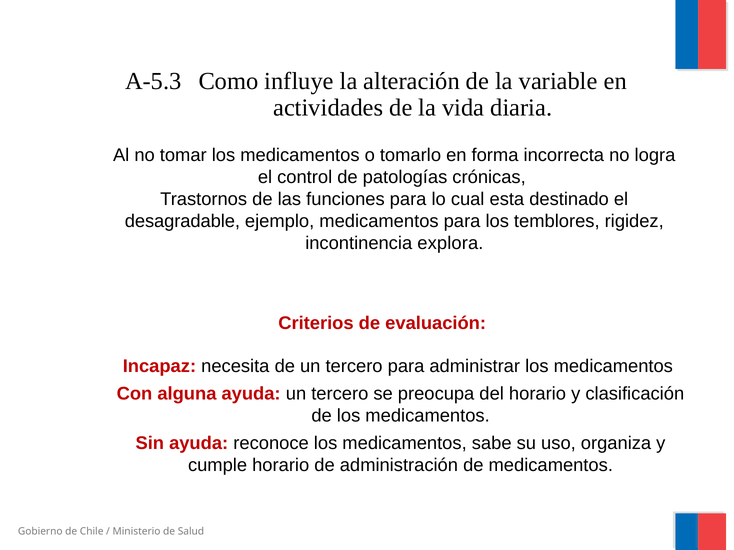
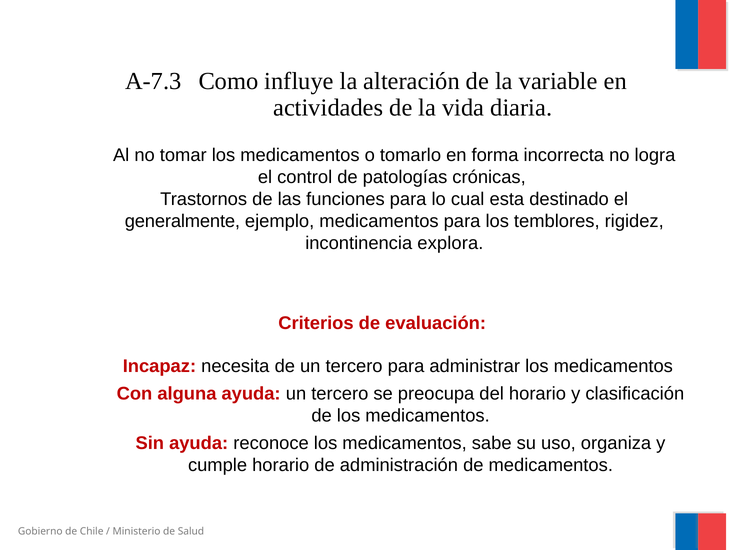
A-5.3: A-5.3 -> A-7.3 (153, 81)
desagradable: desagradable -> generalmente (182, 222)
